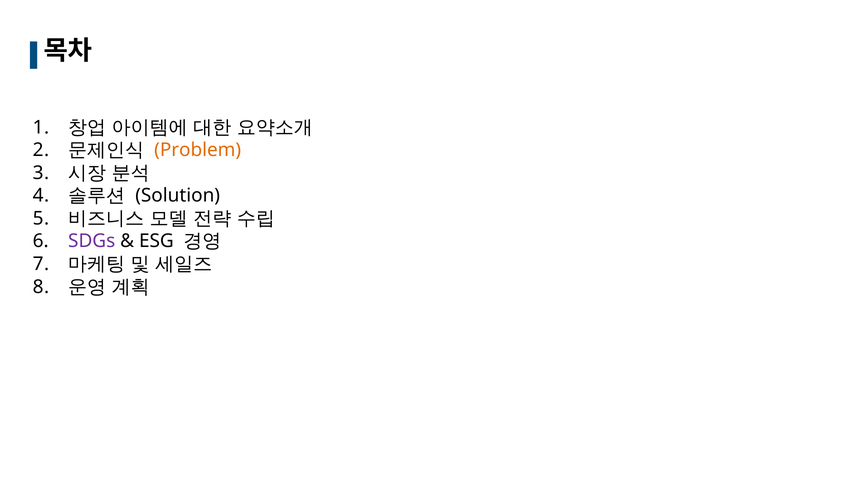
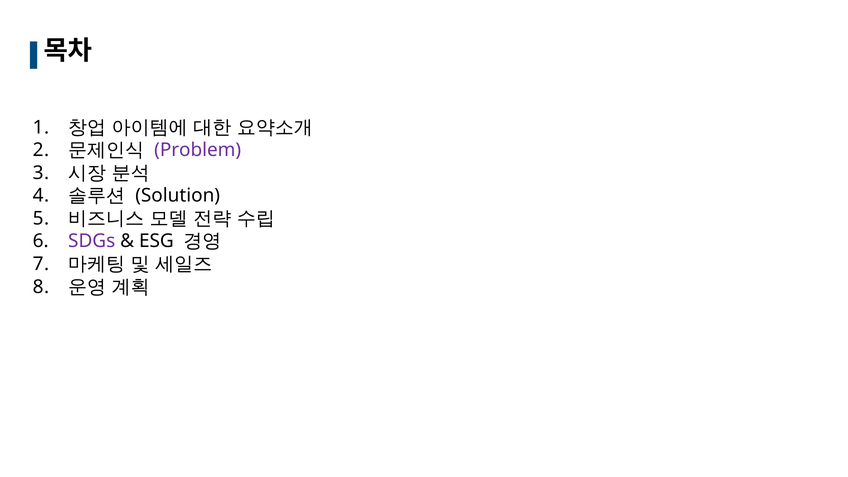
Problem colour: orange -> purple (198, 150)
